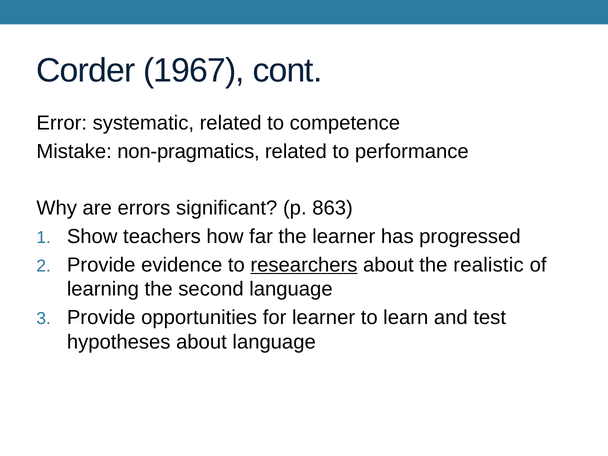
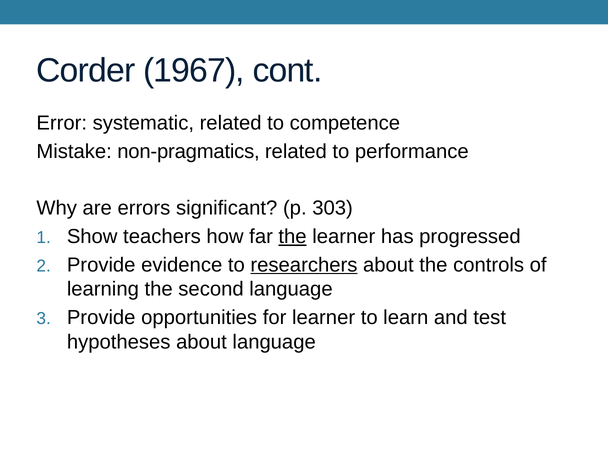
863: 863 -> 303 (333, 208)
the underline: none -> present (293, 236)
realistic: realistic -> controls (489, 265)
